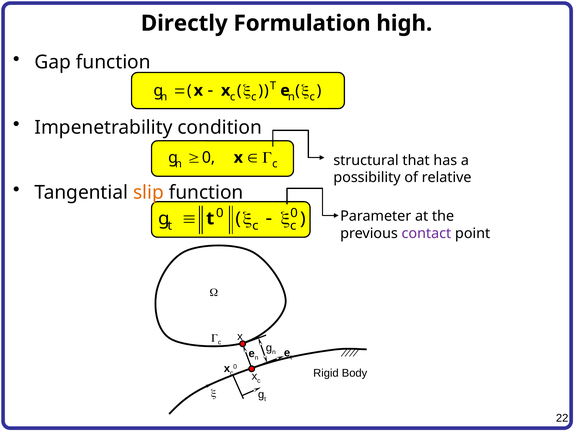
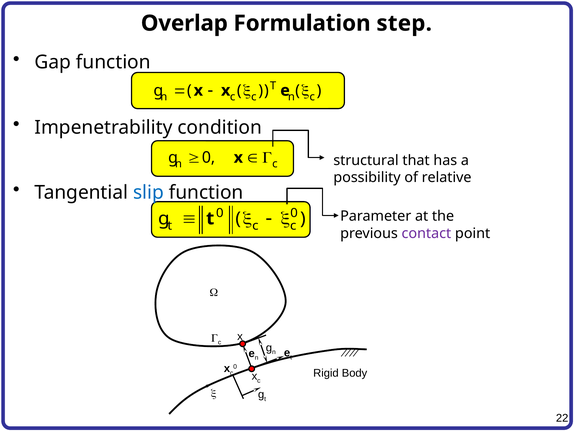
Directly: Directly -> Overlap (184, 23)
high: high -> step (404, 23)
slip colour: orange -> blue (149, 192)
